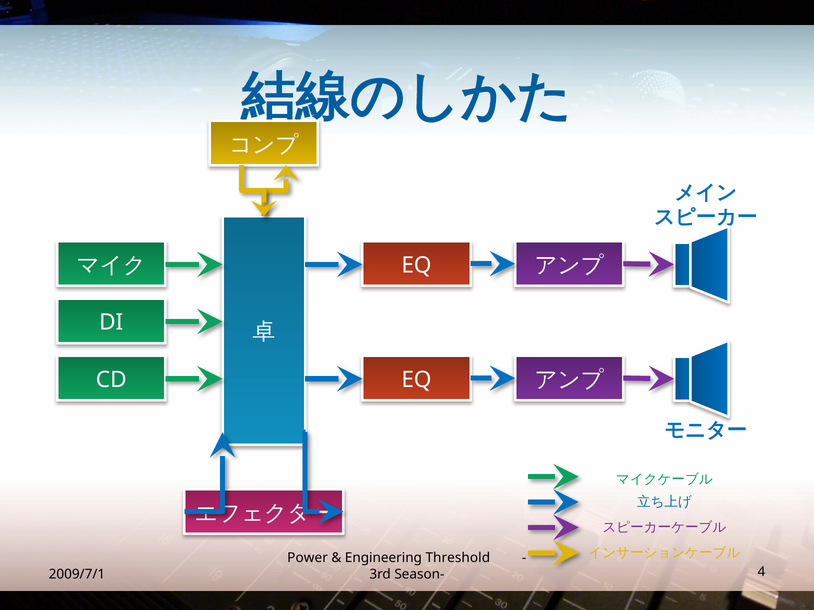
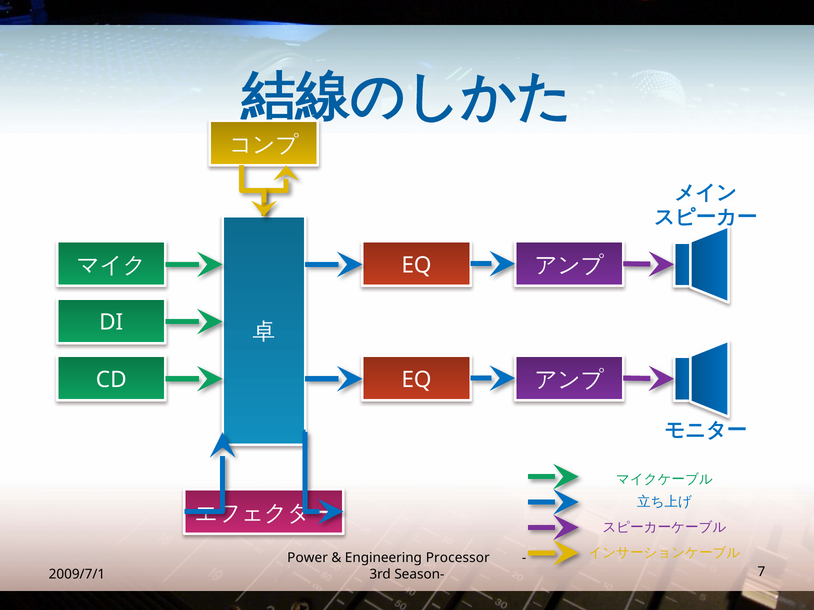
Threshold: Threshold -> Processor (458, 558)
4: 4 -> 7 (761, 572)
